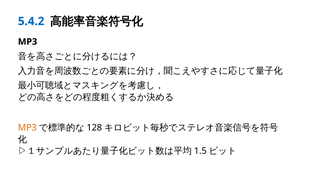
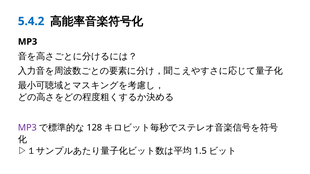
MP3 colour: orange -> purple (27, 128)
